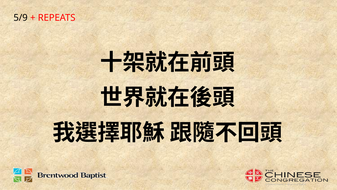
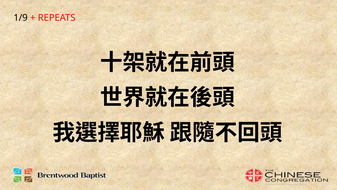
5/9: 5/9 -> 1/9 (21, 18)
